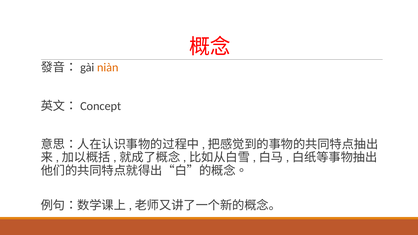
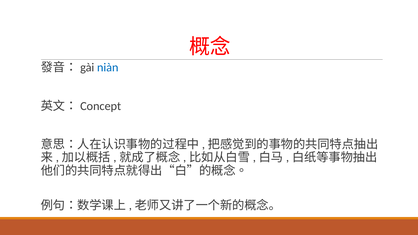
niàn colour: orange -> blue (108, 68)
